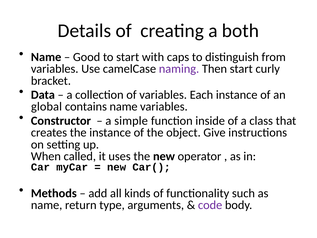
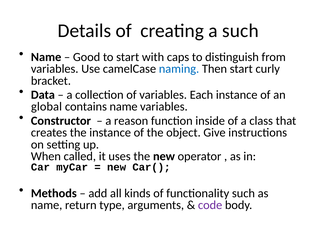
a both: both -> such (240, 31)
naming colour: purple -> blue (179, 69)
simple: simple -> reason (131, 121)
